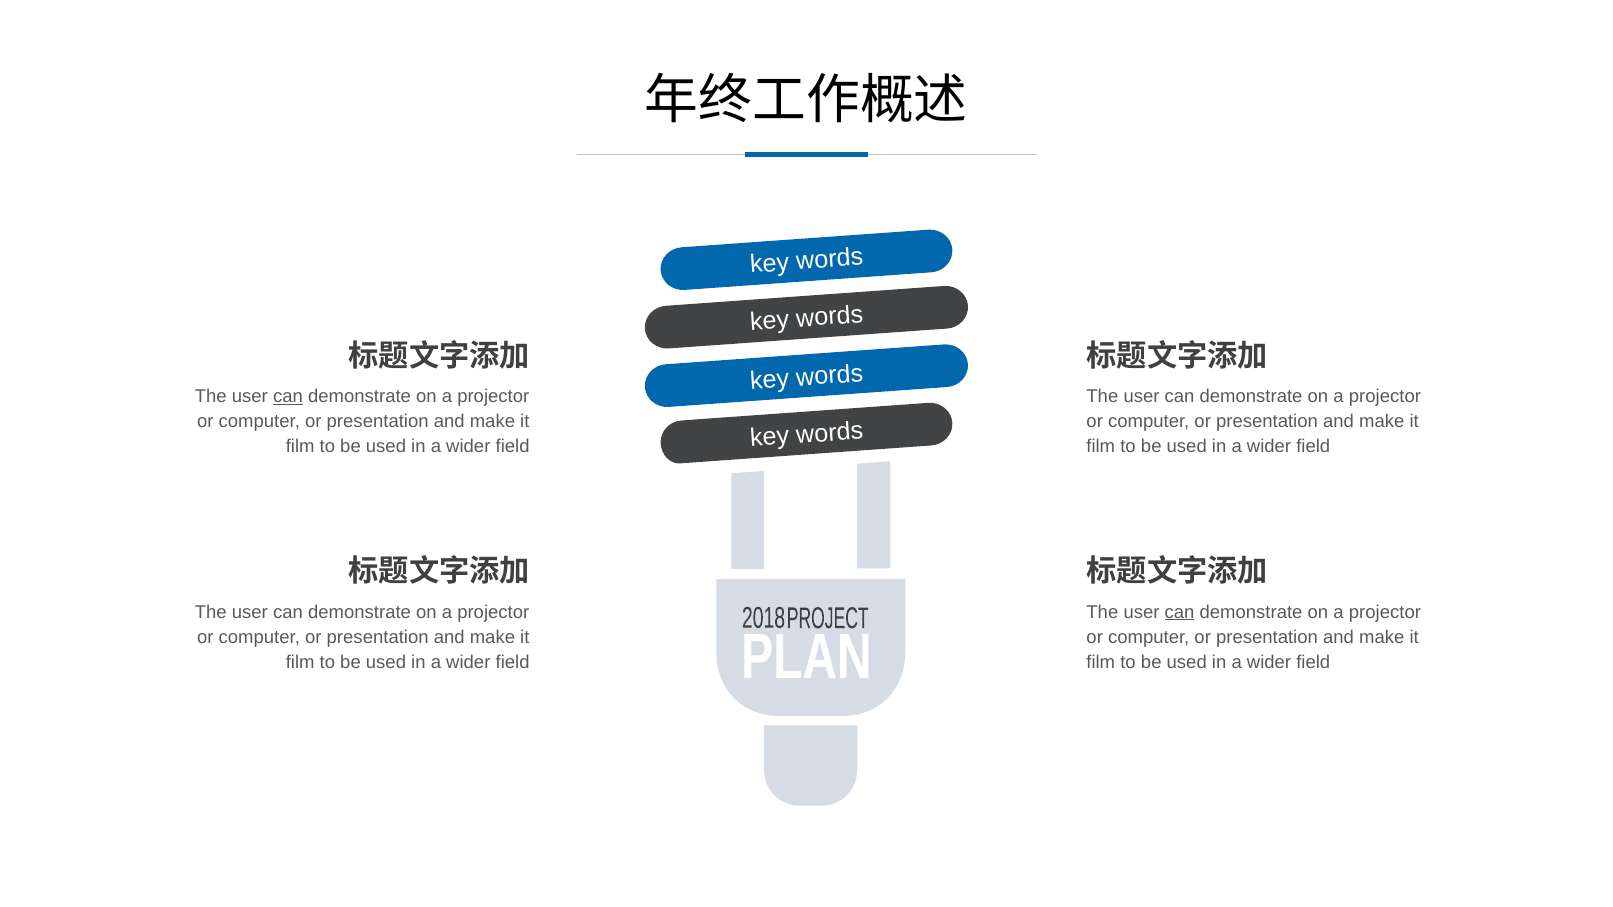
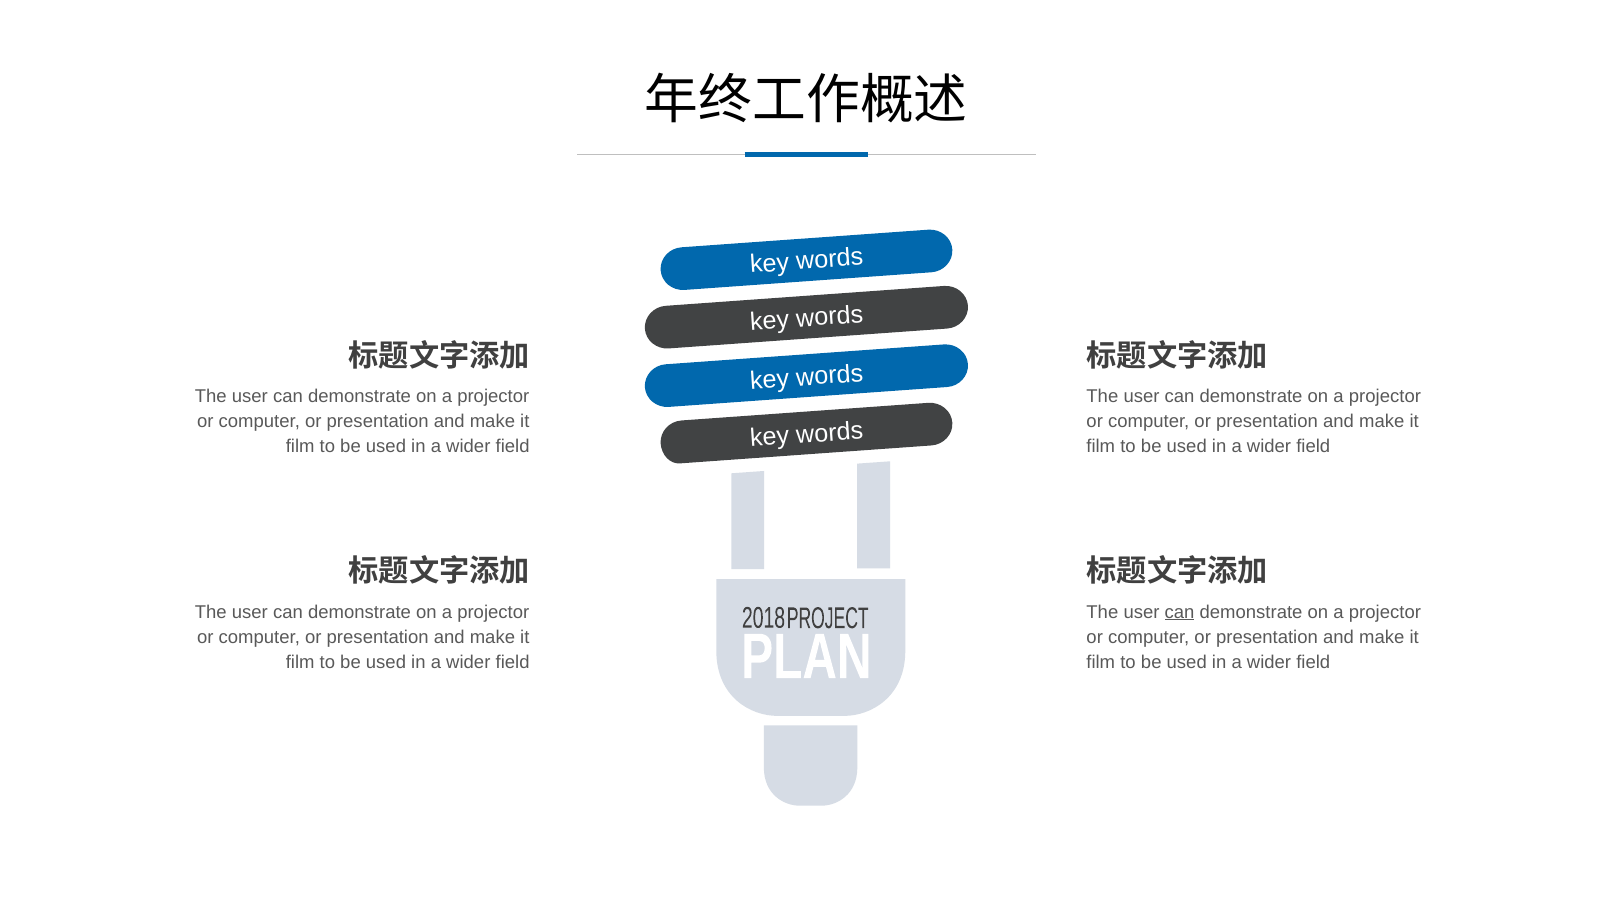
can underline: present -> none (288, 396)
